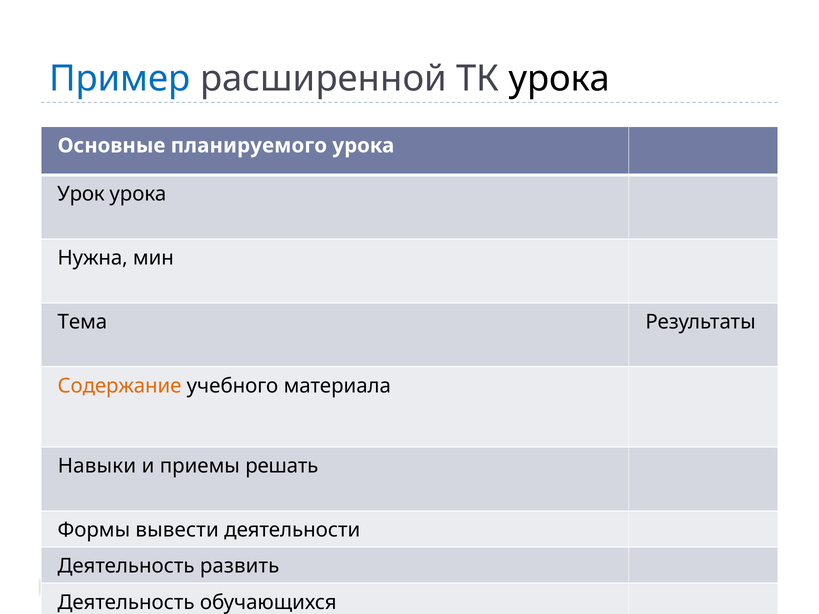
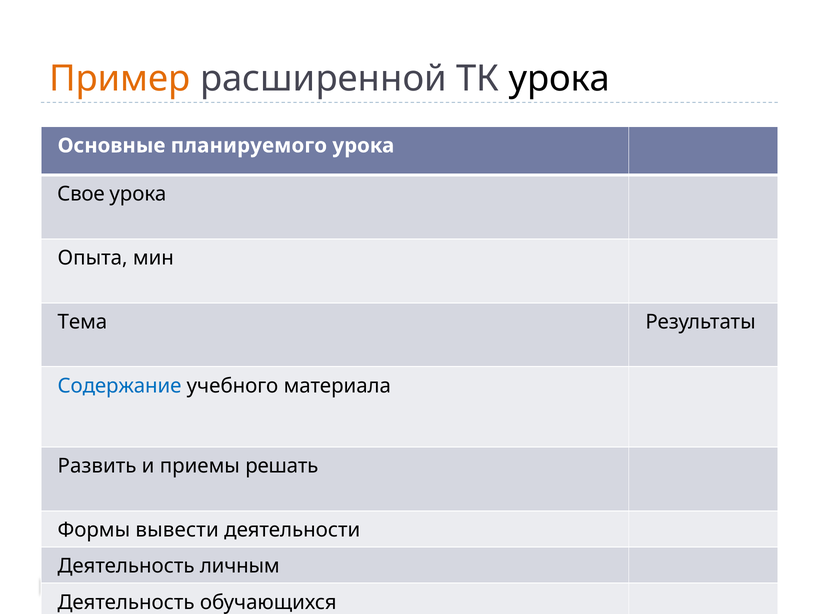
Пример colour: blue -> orange (120, 79)
Урок: Урок -> Свое (81, 194)
Нужна: Нужна -> Опыта (93, 258)
Содержание colour: orange -> blue (120, 386)
Навыки: Навыки -> Развить (97, 466)
развить: развить -> личным (240, 566)
